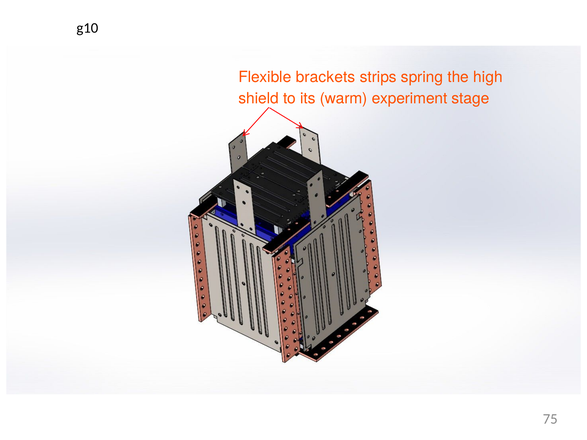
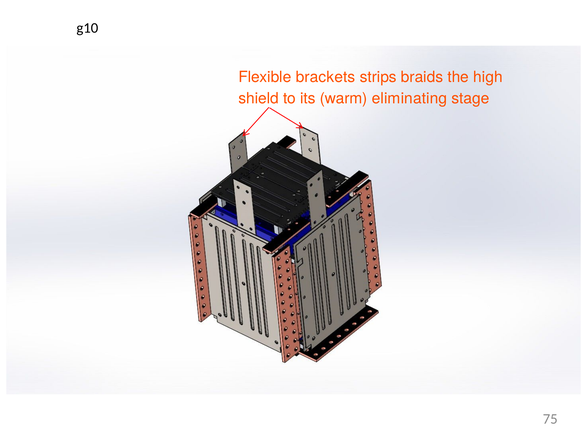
spring: spring -> braids (422, 77)
experiment: experiment -> eliminating (409, 99)
